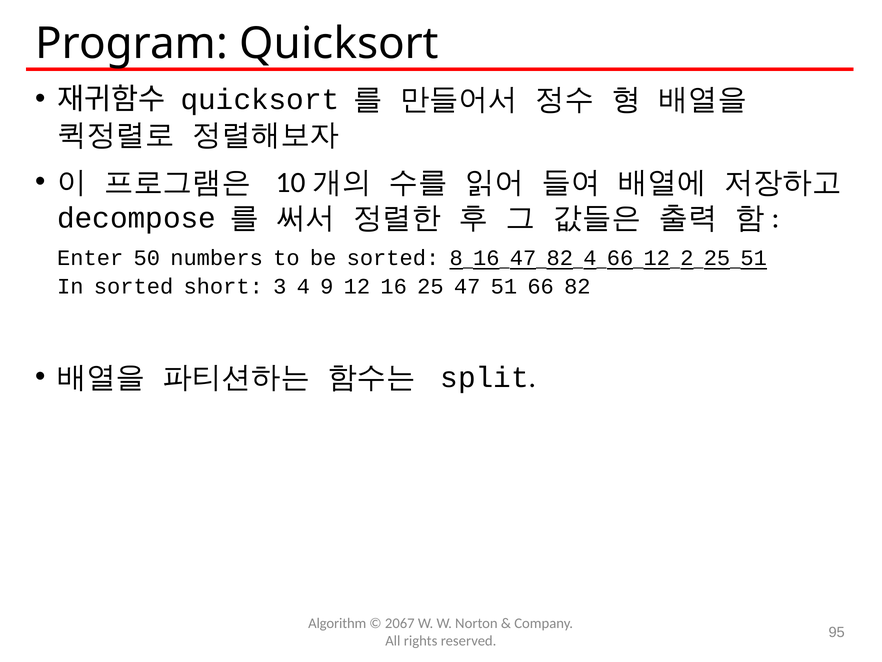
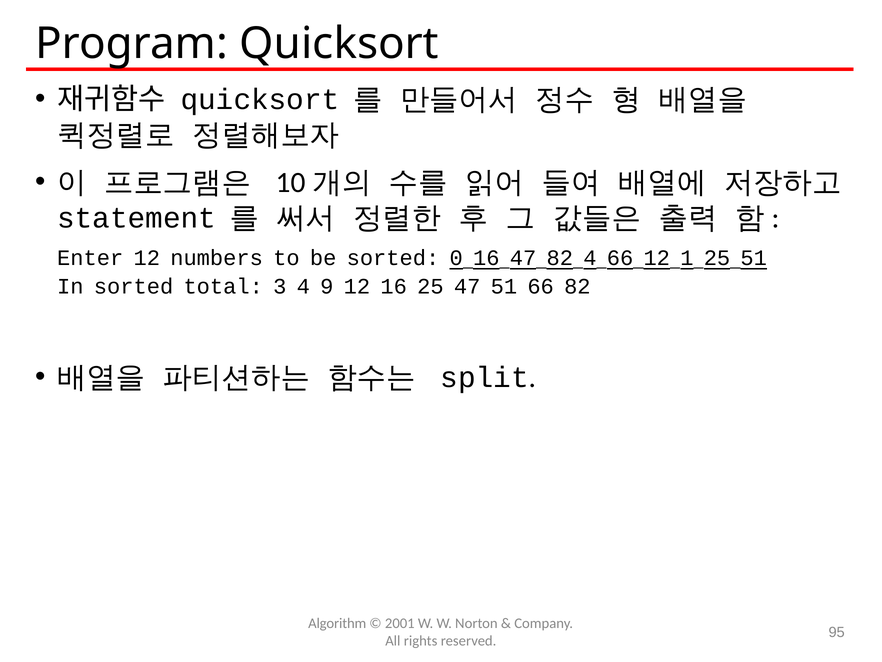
decompose: decompose -> statement (137, 218)
Enter 50: 50 -> 12 (147, 258)
8: 8 -> 0 (456, 258)
2: 2 -> 1 (687, 258)
short: short -> total (223, 286)
2067: 2067 -> 2001 (400, 623)
